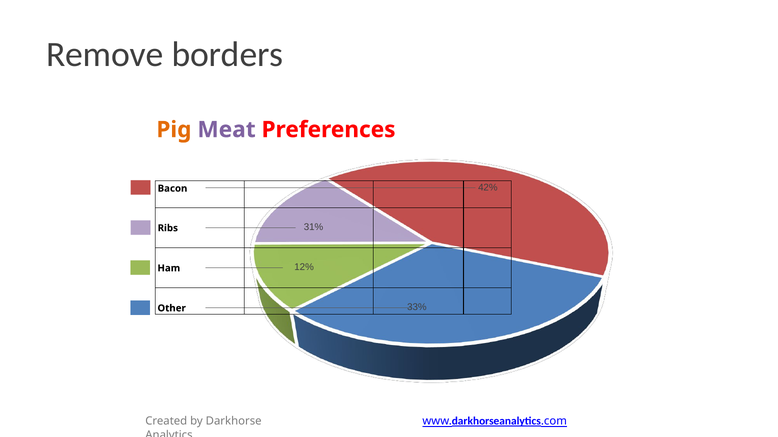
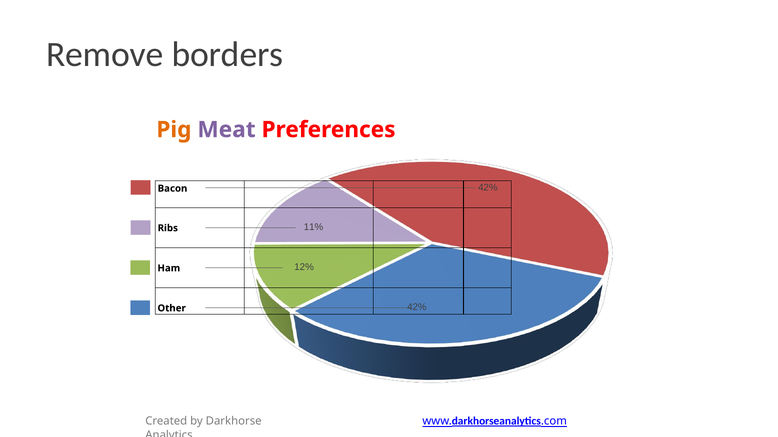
31%: 31% -> 11% (314, 227)
Other 33%: 33% -> 42% (417, 307)
